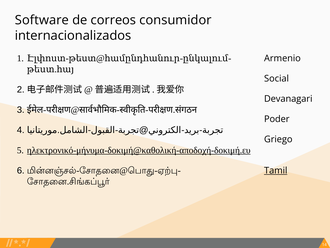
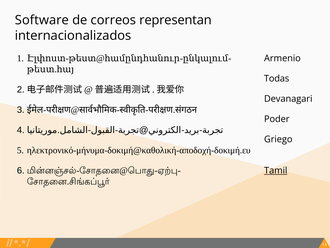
consumidor: consumidor -> representan (176, 20)
Social: Social -> Todas (277, 78)
ηλεκτρονικό-μήνυμα-δοκιμή@καθολική-αποδοχή-δοκιμή.ευ underline: present -> none (139, 150)
